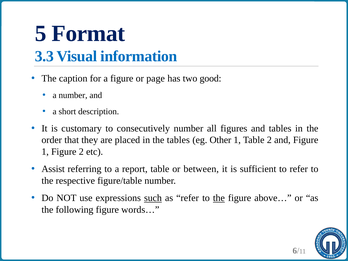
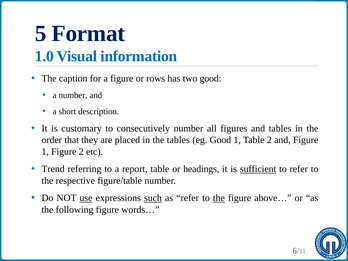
3.3: 3.3 -> 1.0 (44, 56)
page: page -> rows (156, 78)
eg Other: Other -> Good (220, 140)
Assist: Assist -> Trend (53, 169)
between: between -> headings (201, 169)
sufficient underline: none -> present (258, 169)
use underline: none -> present (86, 198)
